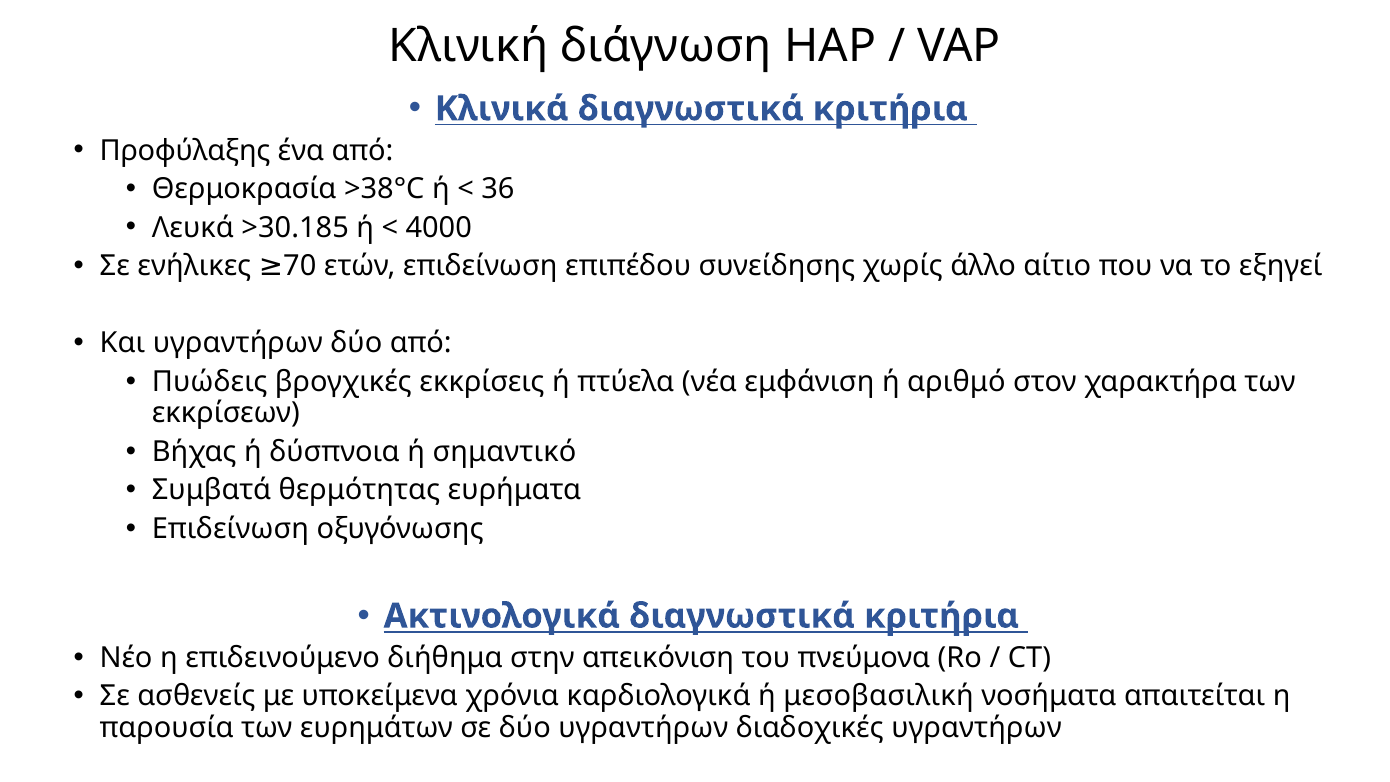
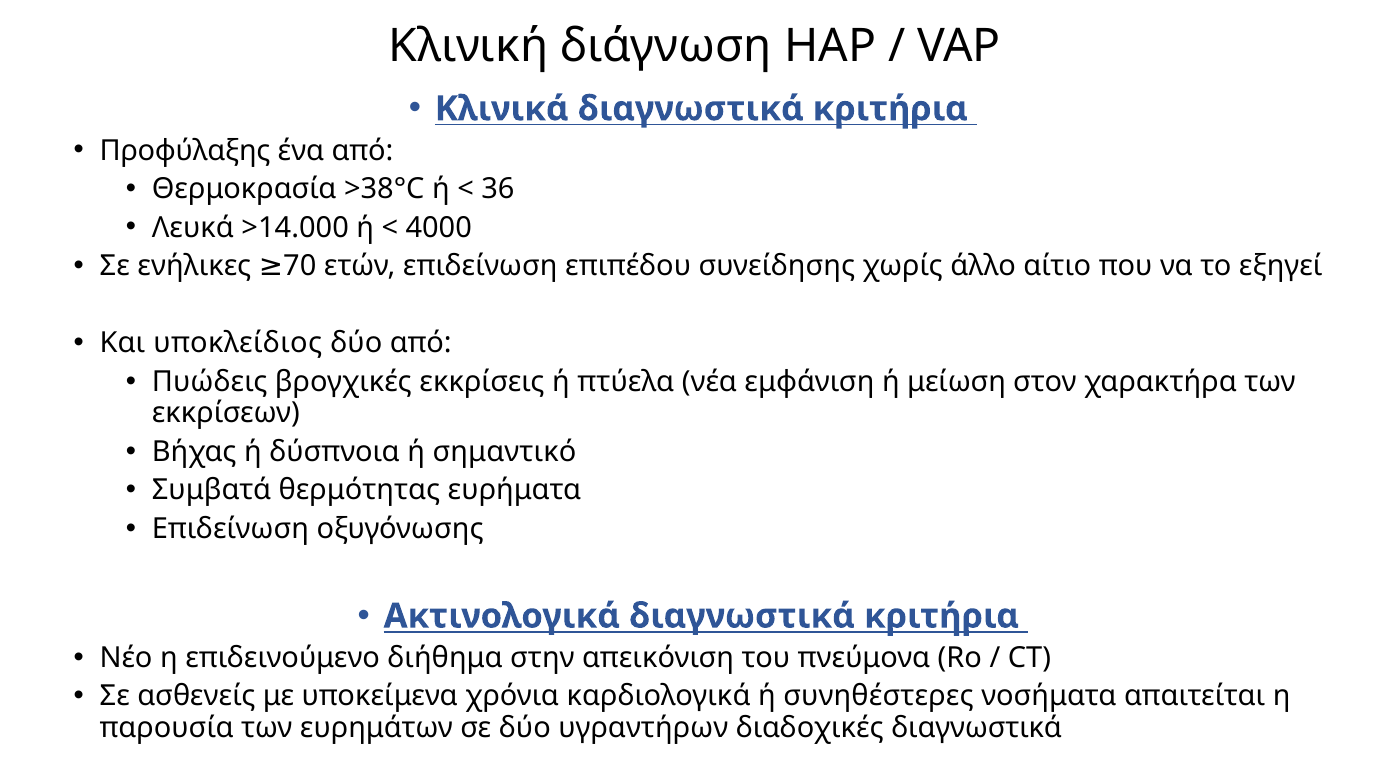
>30.185: >30.185 -> >14.000 (295, 228)
Και υγραντήρων: υγραντήρων -> υποκλείδιος (238, 343)
αριθμό: αριθμό -> μείωση (957, 382)
μεσοβασιλική: μεσοβασιλική -> συνηθέστερες (879, 696)
διαδοχικές υγραντήρων: υγραντήρων -> διαγνωστικά (977, 728)
